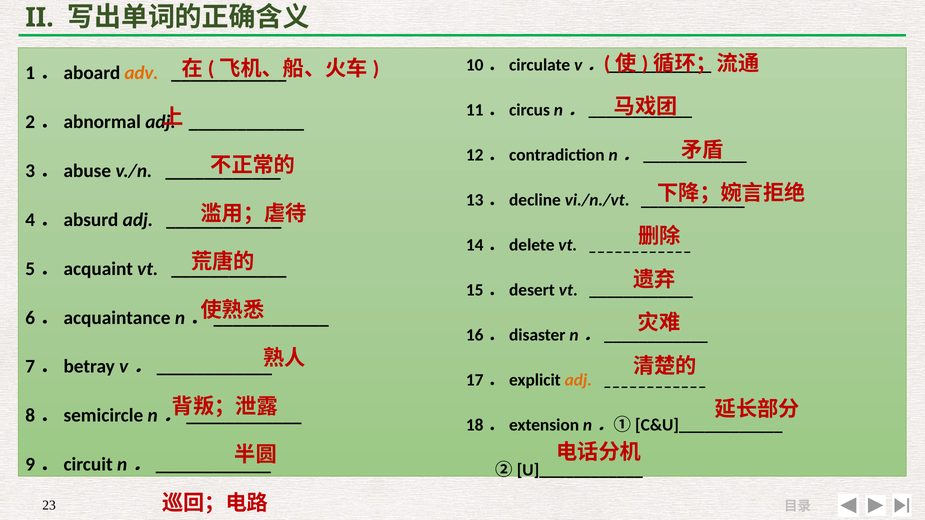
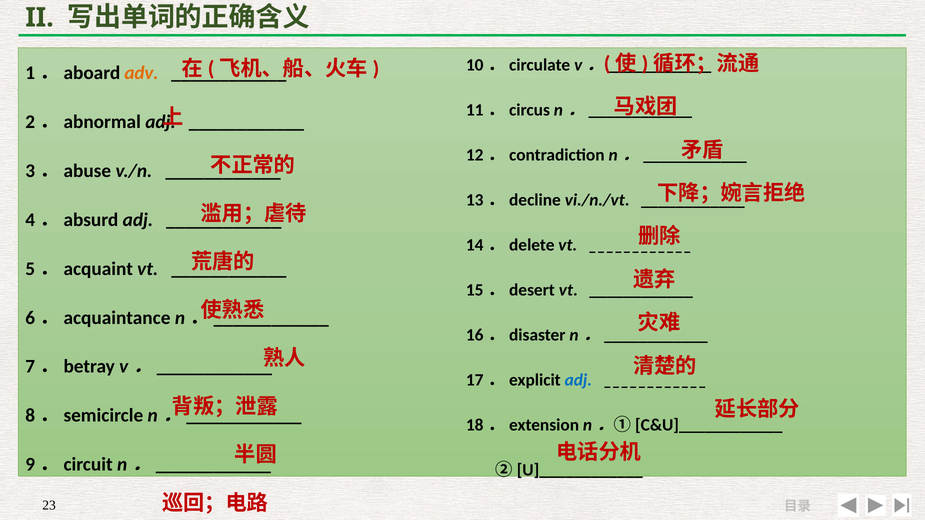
adj colour: orange -> blue (578, 380)
